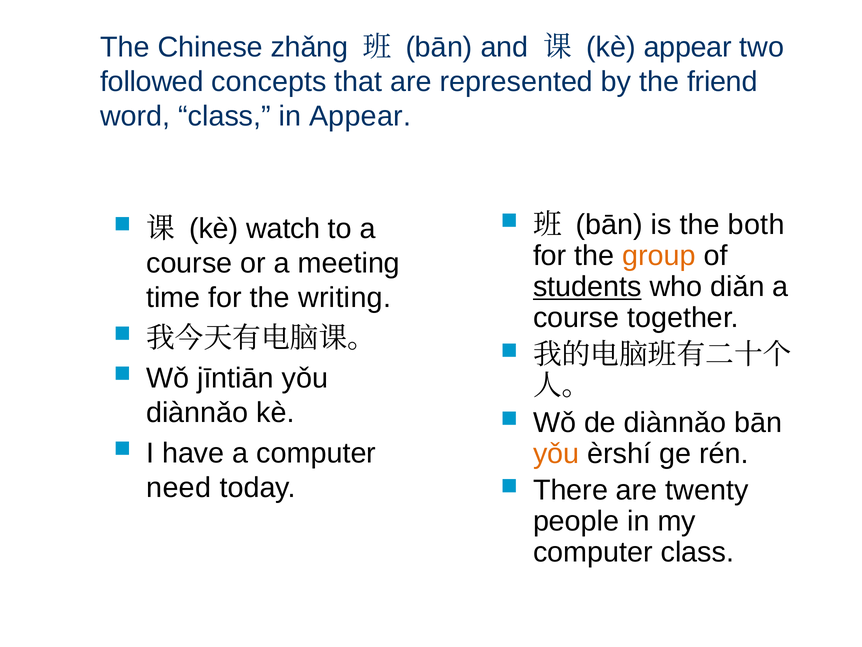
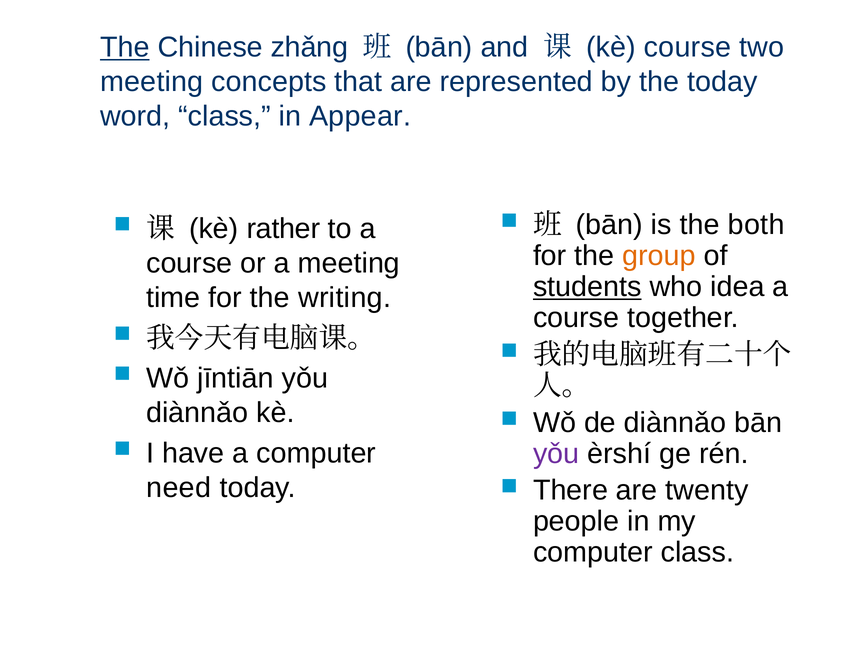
The underline: none -> present (125, 47)
kè appear: appear -> course (687, 47)
followed: followed -> meeting (152, 82)
the friend: friend -> today (722, 82)
watch: watch -> rather (283, 229)
diǎn: diǎn -> idea (737, 287)
yǒu colour: orange -> purple (556, 453)
